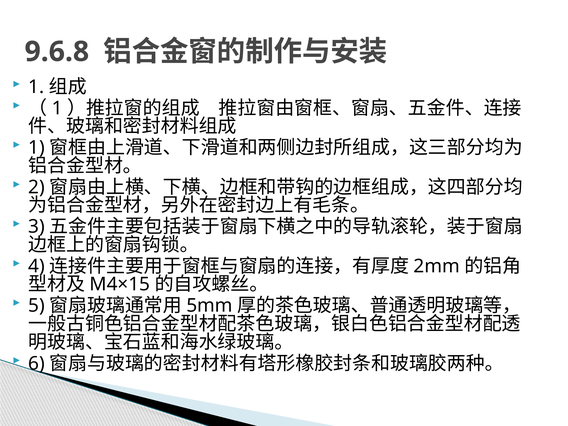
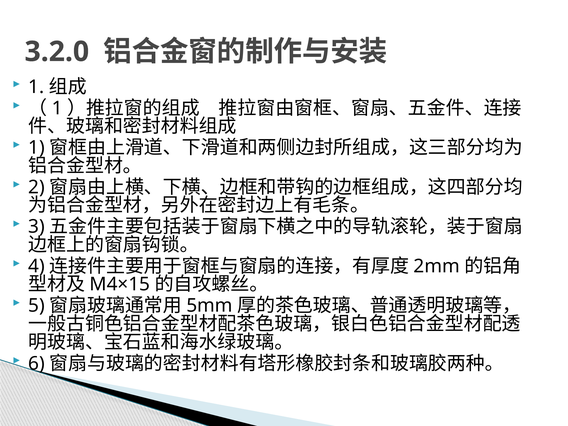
9.6.8: 9.6.8 -> 3.2.0 (57, 52)
